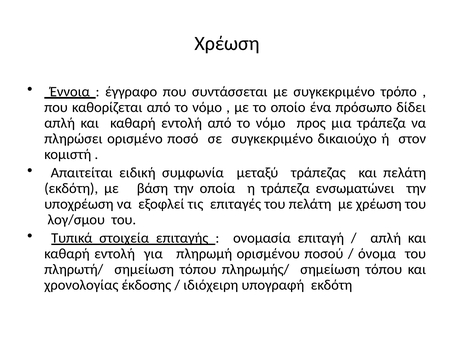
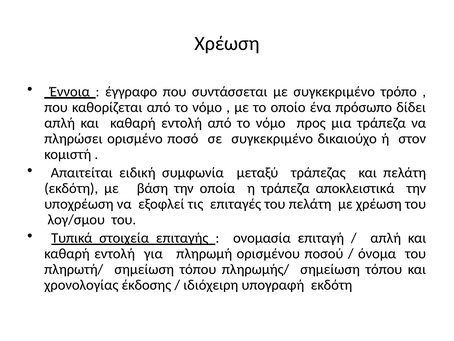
ενσωματώνει: ενσωματώνει -> αποκλειστικά (355, 188)
